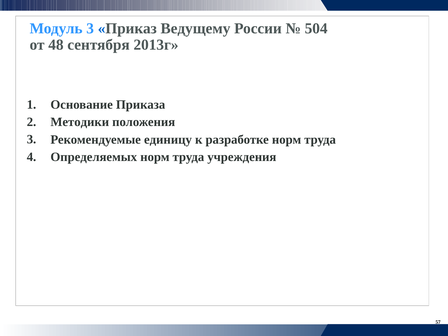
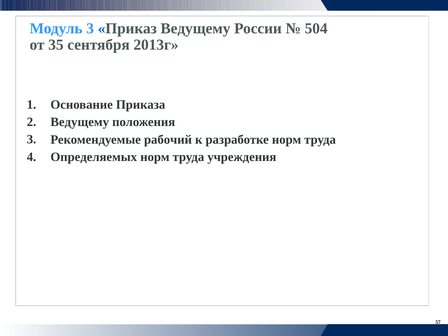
48: 48 -> 35 (56, 45)
Методики: Методики -> Ведущему (80, 122)
единицу: единицу -> рабочий (168, 139)
